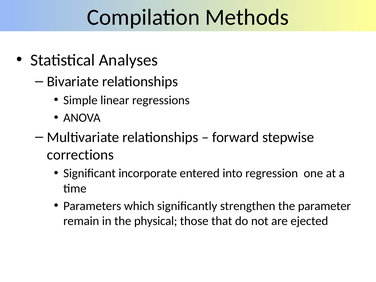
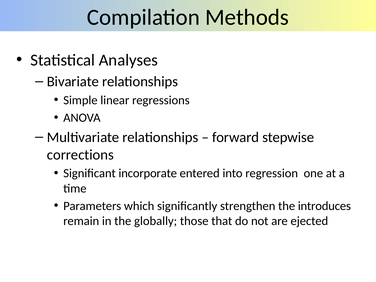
parameter: parameter -> introduces (324, 206)
physical: physical -> globally (156, 221)
